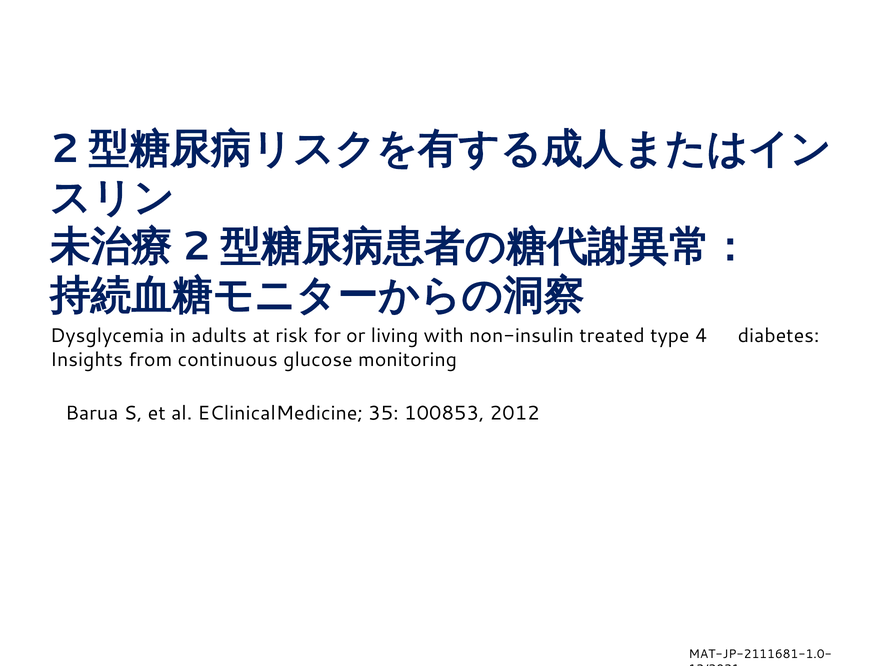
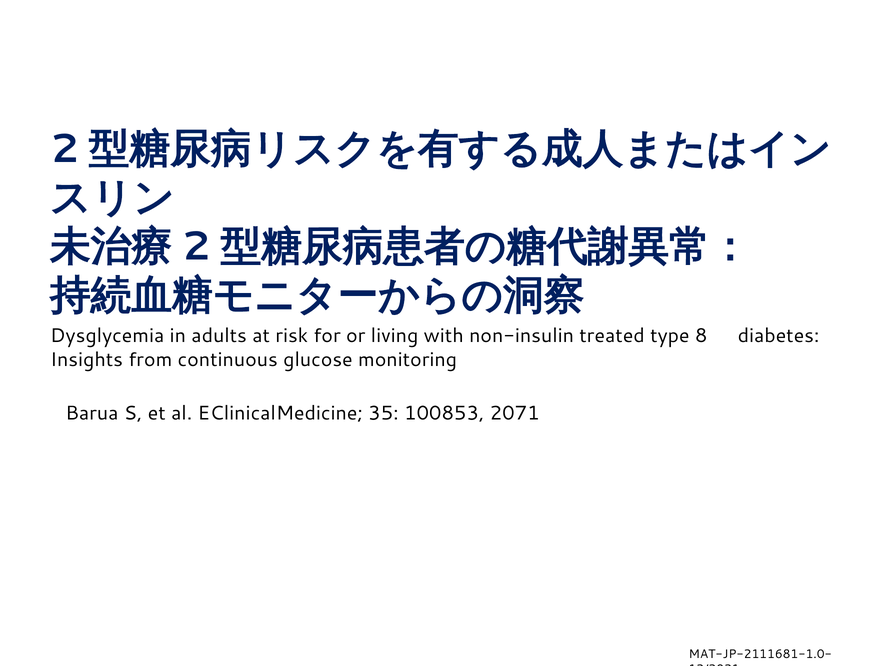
4: 4 -> 8 (701, 336)
2012: 2012 -> 2071 (515, 413)
